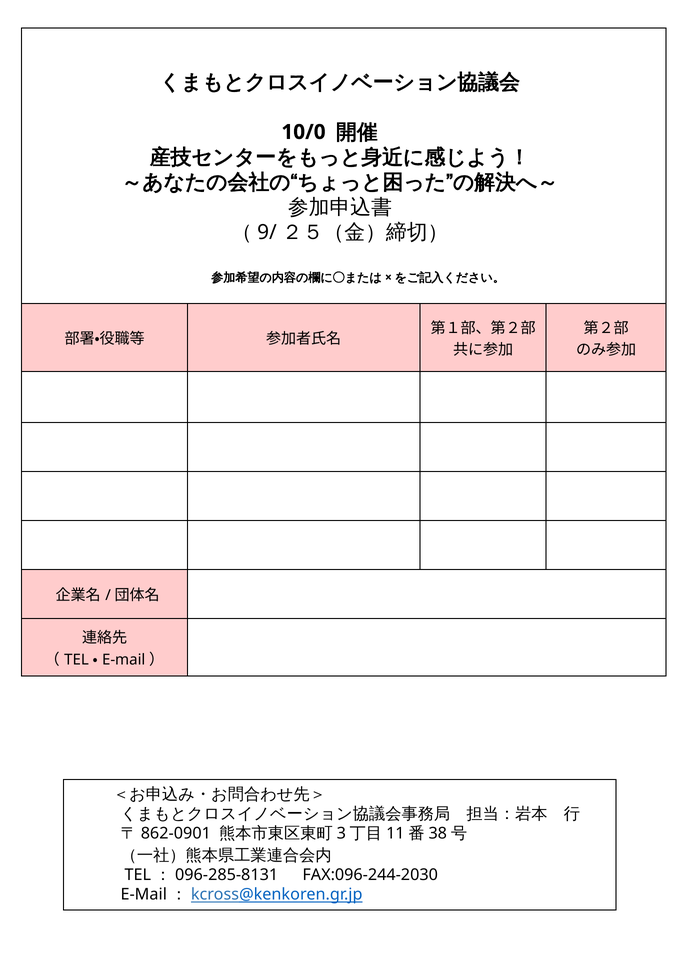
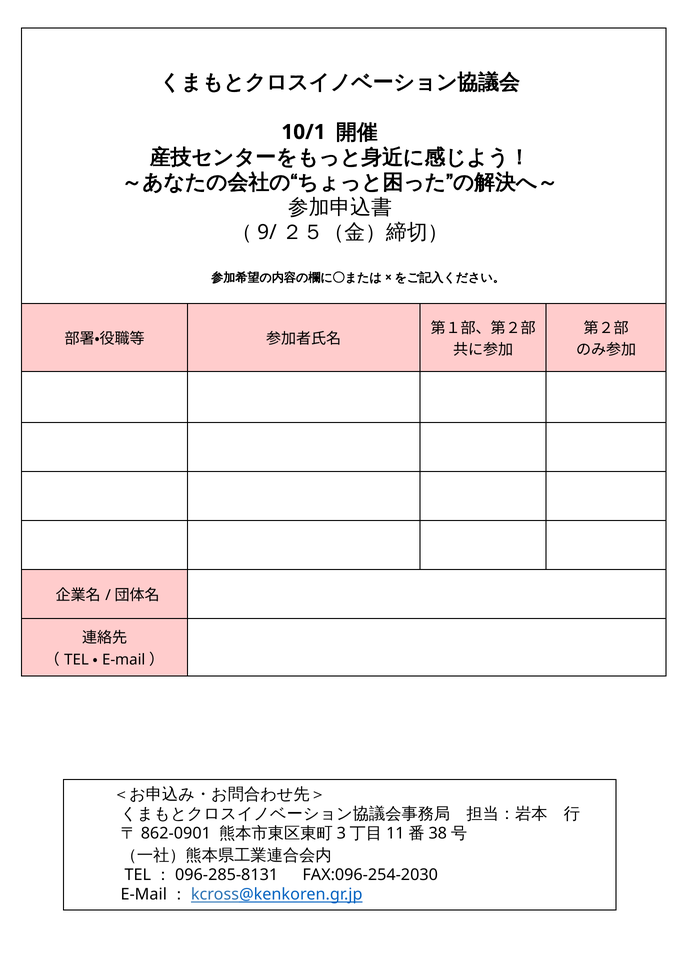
10/0: 10/0 -> 10/1 (303, 132)
FAX:096-244-2030: FAX:096-244-2030 -> FAX:096-254-2030 (370, 875)
